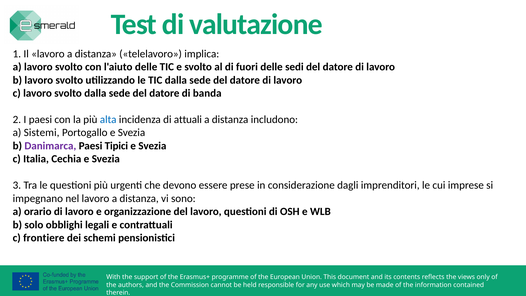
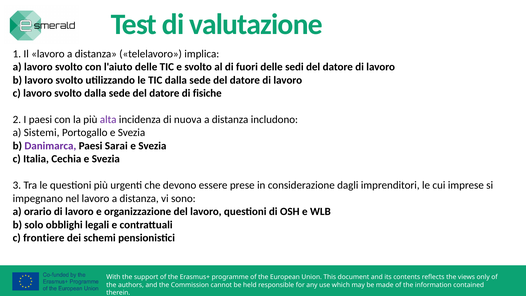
banda: banda -> fisiche (207, 93)
alta colour: blue -> purple (108, 119)
attuali: attuali -> nuova (188, 119)
Tipici: Tipici -> Sarai (116, 146)
